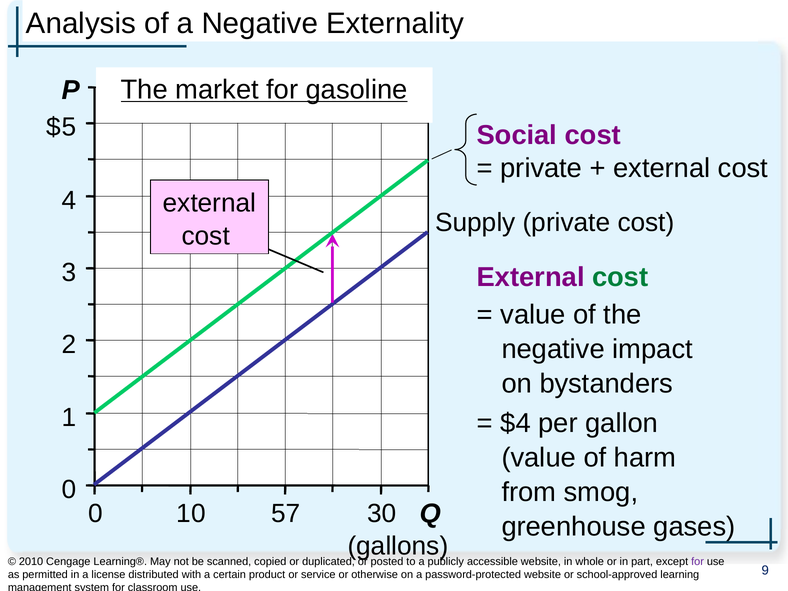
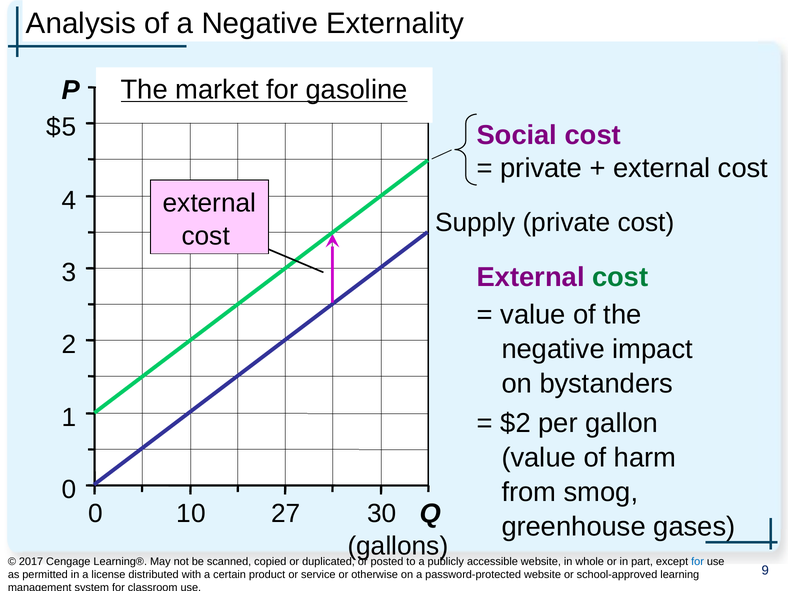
$4: $4 -> $2 (516, 423)
57: 57 -> 27 (286, 514)
2010: 2010 -> 2017 (31, 561)
for colour: purple -> blue (698, 561)
